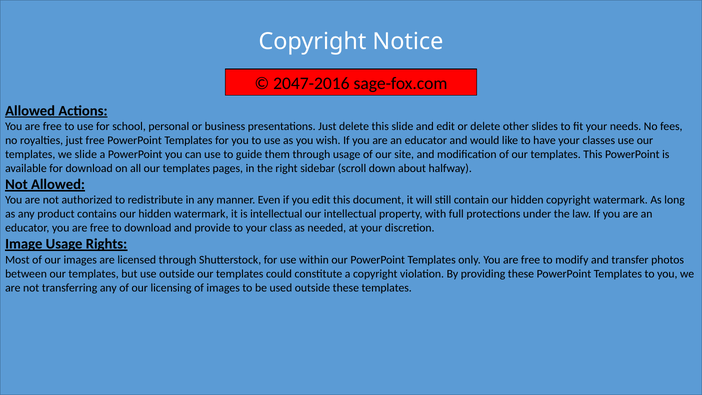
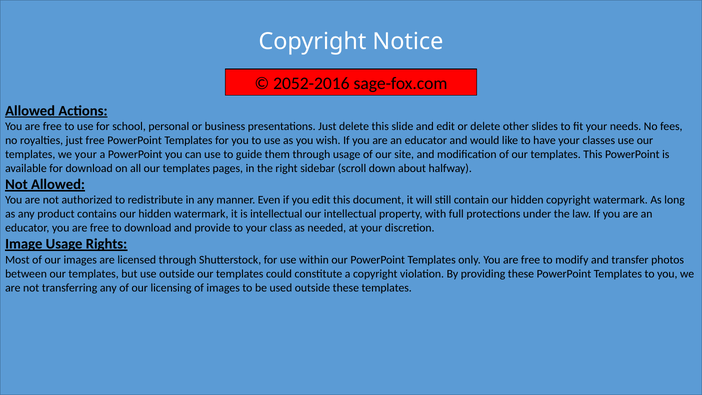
2047-2016: 2047-2016 -> 2052-2016 (311, 83)
we slide: slide -> your (86, 154)
